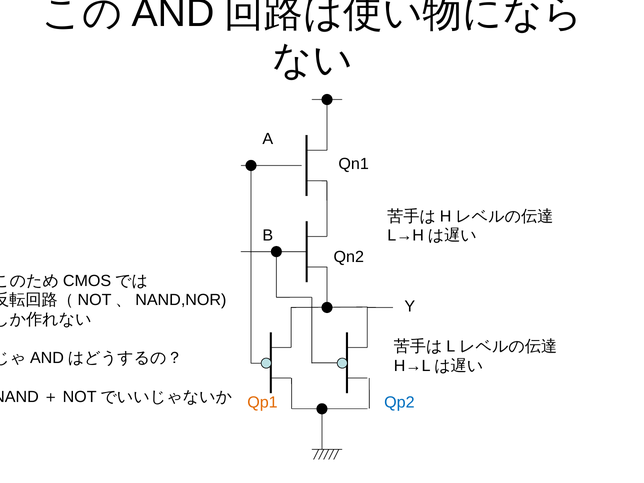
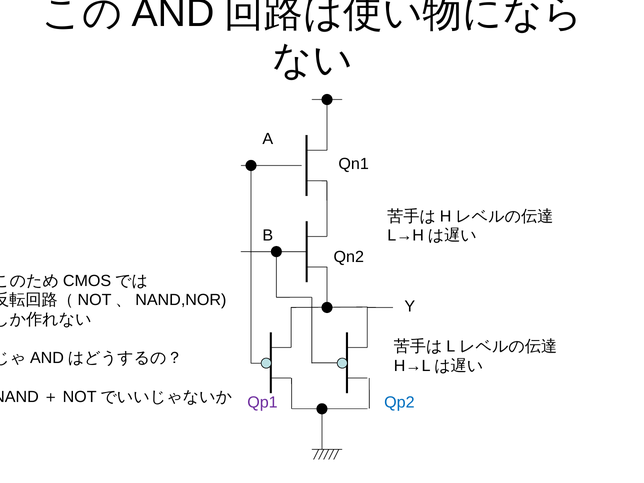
Qp1 colour: orange -> purple (262, 402)
